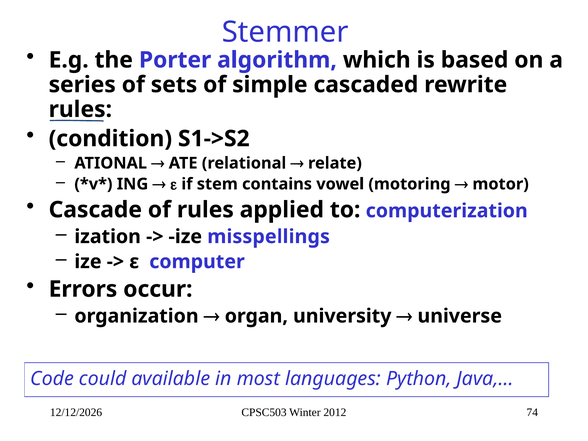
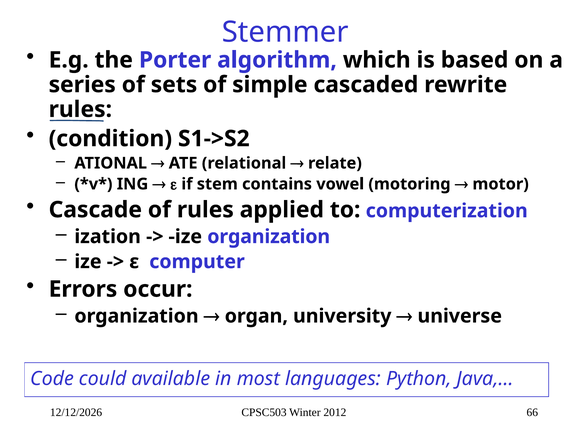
ize misspellings: misspellings -> organization (269, 237)
74: 74 -> 66 (532, 412)
